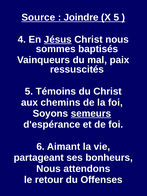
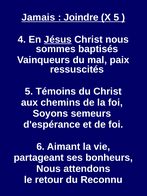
Source: Source -> Jamais (38, 17)
semeurs underline: present -> none (91, 113)
Offenses: Offenses -> Reconnu (102, 180)
